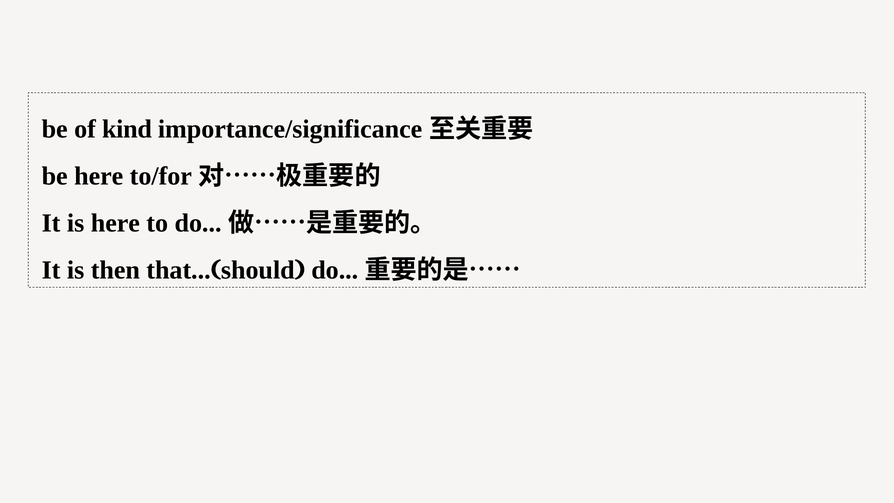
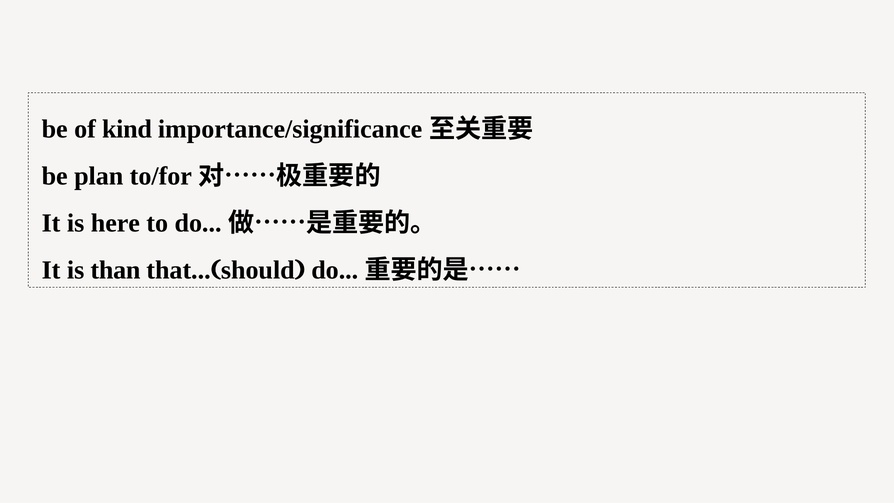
be here: here -> plan (99, 176)
then: then -> than (115, 270)
